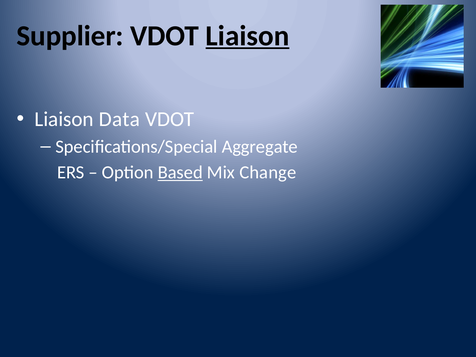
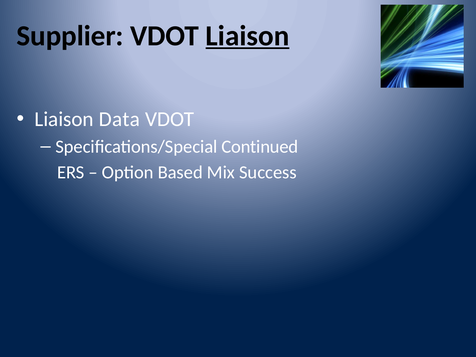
Aggregate: Aggregate -> Continued (260, 147)
Based underline: present -> none (180, 172)
Change: Change -> Success (268, 172)
